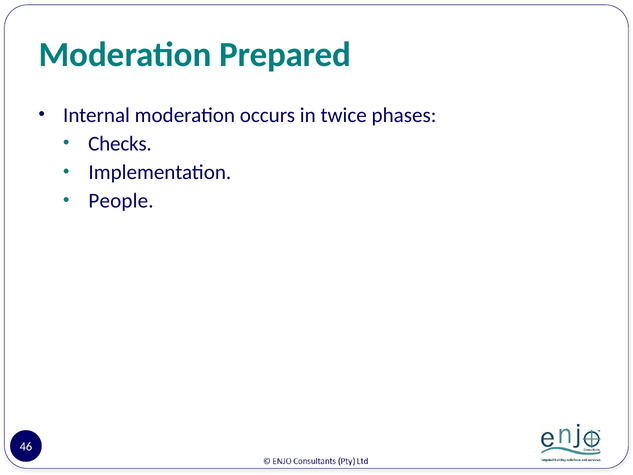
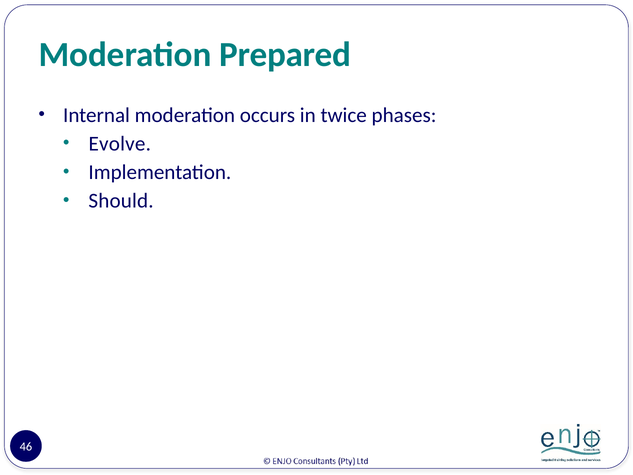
Checks: Checks -> Evolve (120, 144)
People: People -> Should (121, 201)
